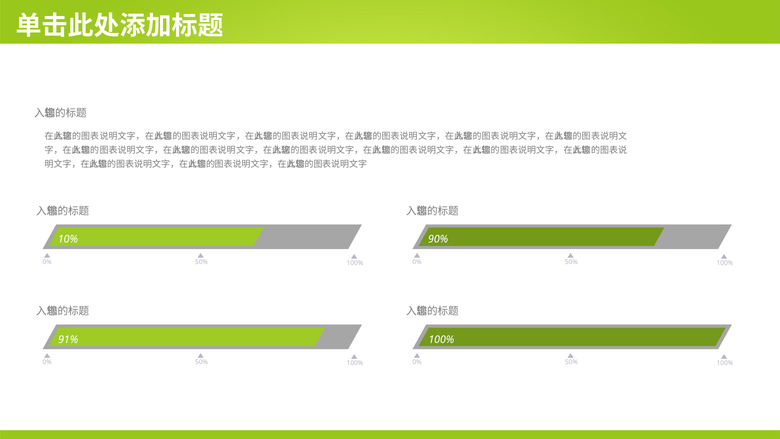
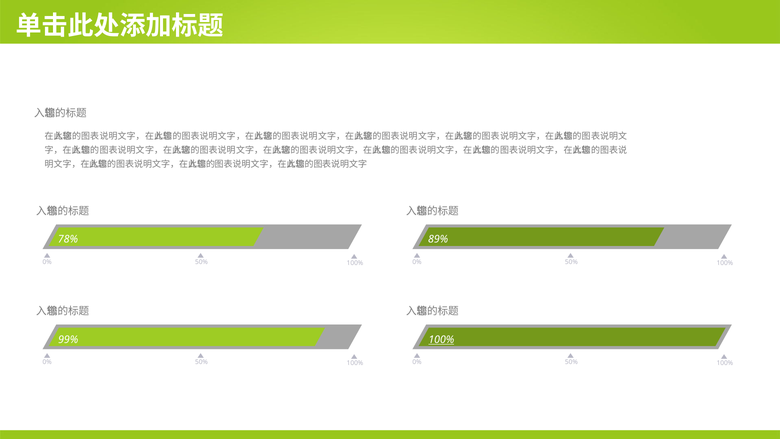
10%: 10% -> 78% (68, 239)
90%: 90% -> 89% (438, 239)
91%: 91% -> 99% (68, 339)
100% underline: none -> present (441, 339)
